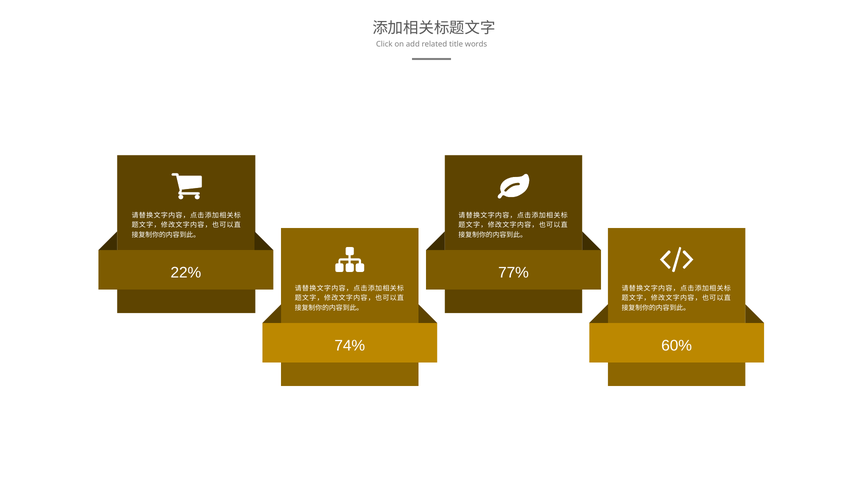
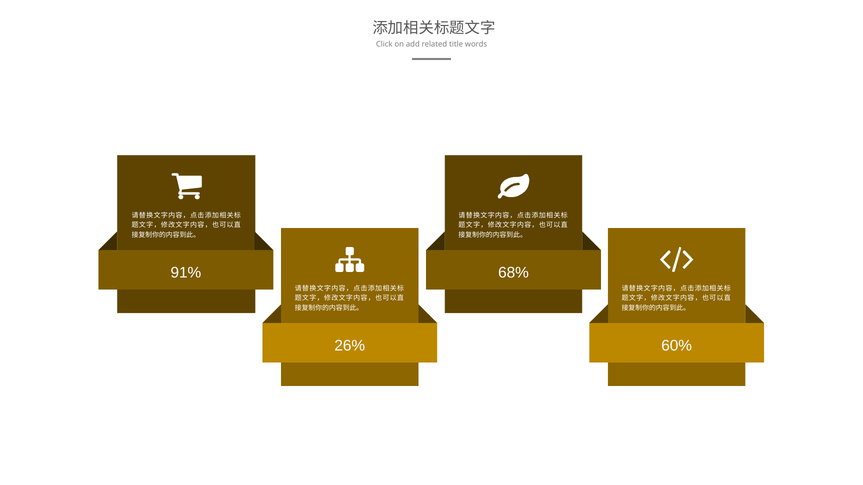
22%: 22% -> 91% (186, 273)
77%: 77% -> 68% (514, 273)
74%: 74% -> 26% (350, 346)
